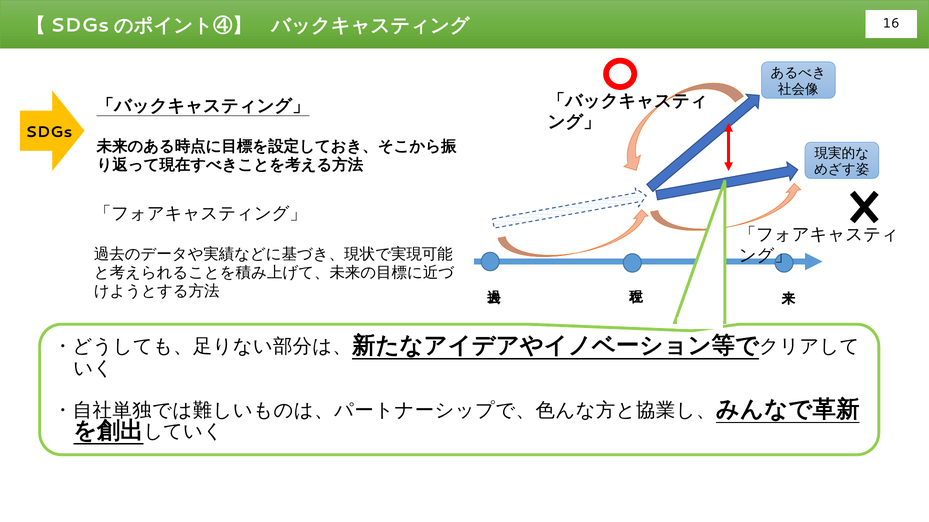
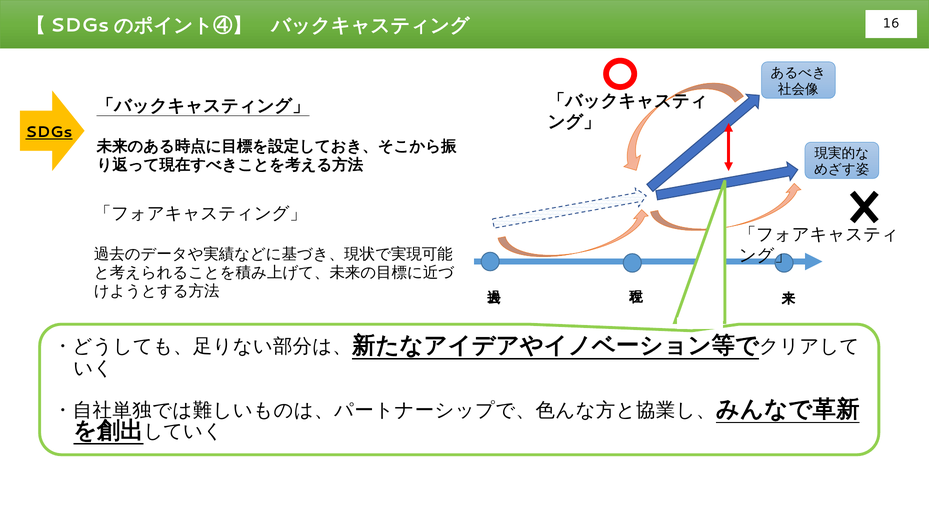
SDGs underline: none -> present (49, 132)
